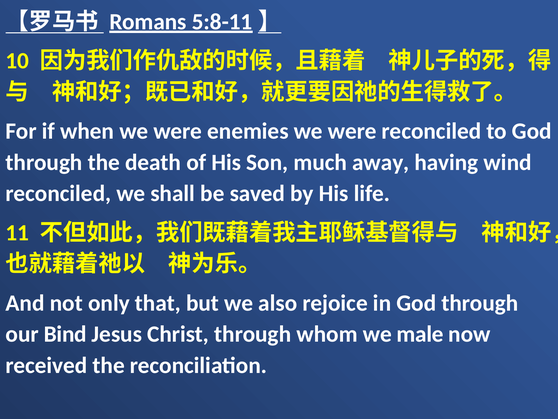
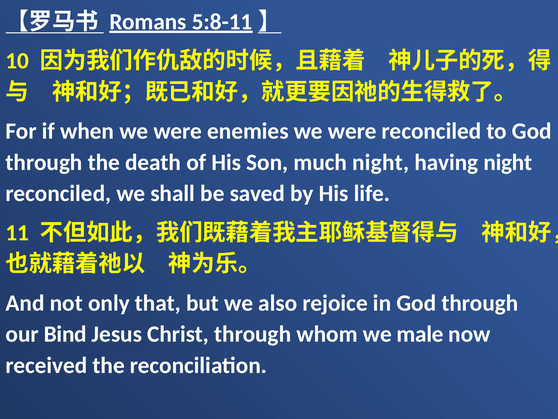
much away: away -> night (381, 162)
having wind: wind -> night (508, 162)
